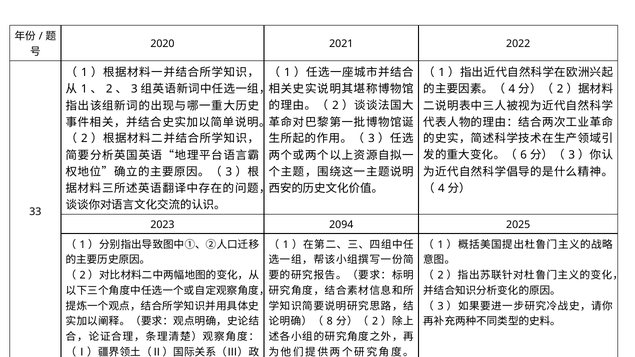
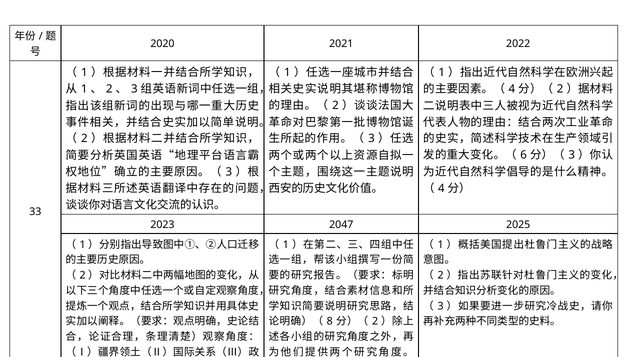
2094: 2094 -> 2047 (341, 225)
